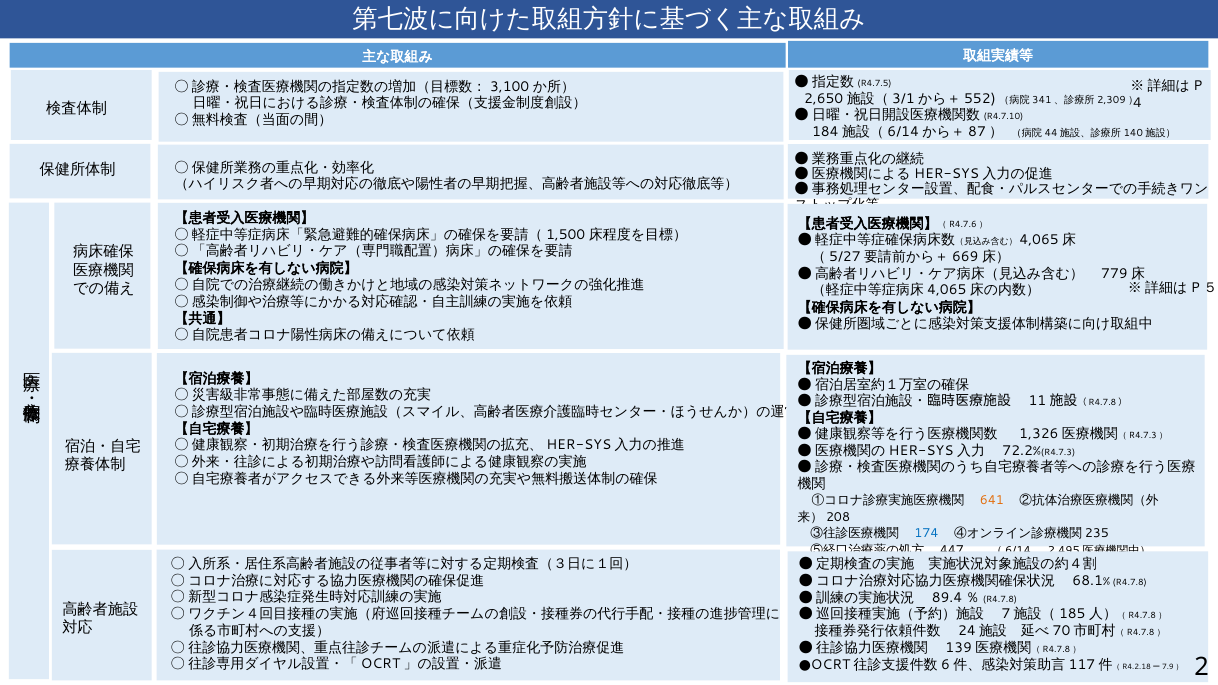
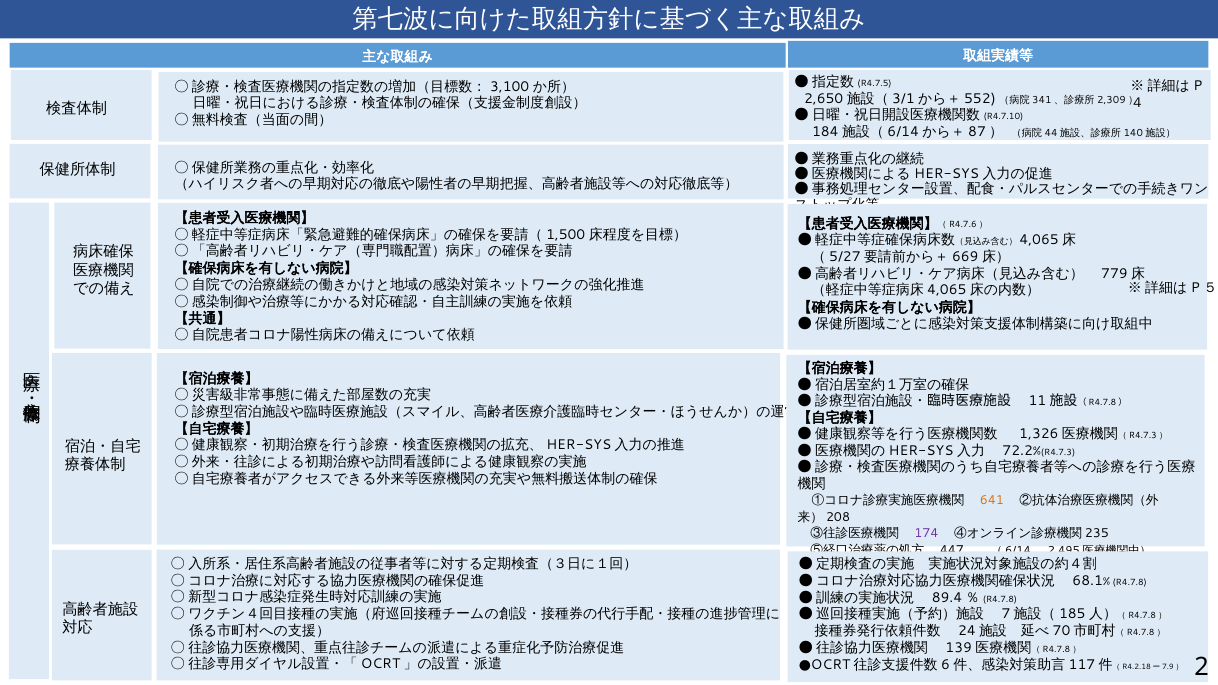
174 colour: blue -> purple (927, 534)
